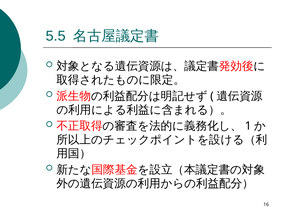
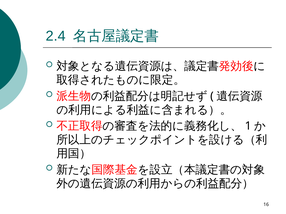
5.5: 5.5 -> 2.4 (56, 36)
